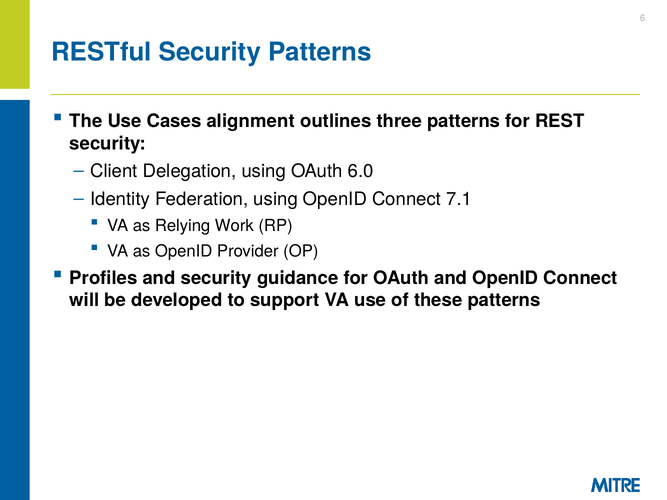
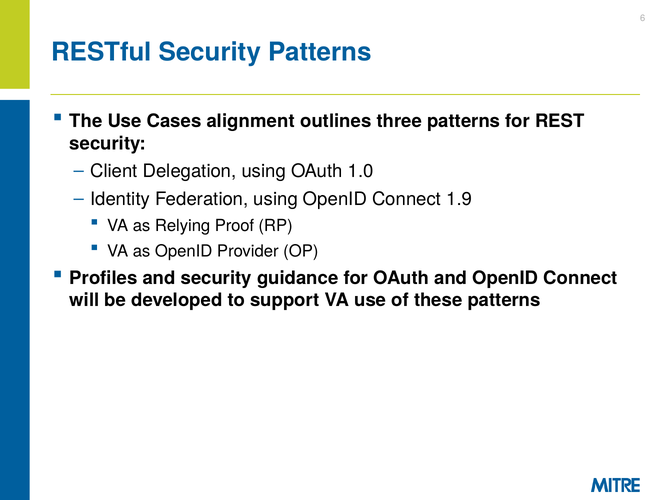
6.0: 6.0 -> 1.0 (361, 171)
7.1: 7.1 -> 1.9 (459, 199)
Work: Work -> Proof (234, 226)
